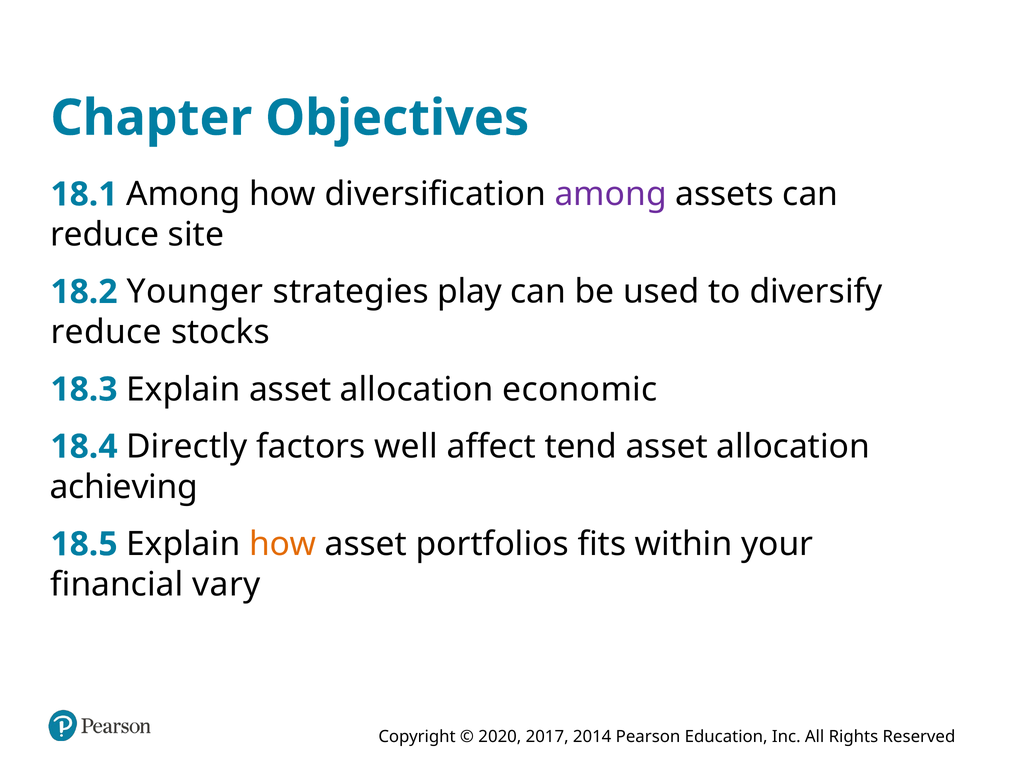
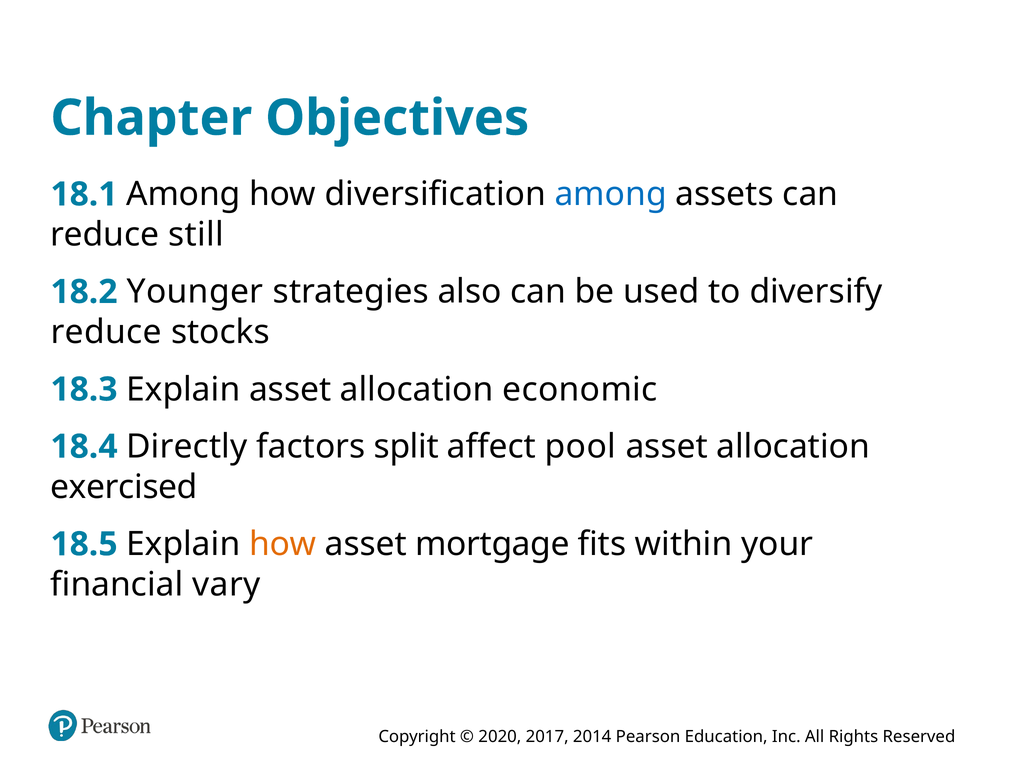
among colour: purple -> blue (611, 194)
site: site -> still (196, 235)
play: play -> also (469, 292)
well: well -> split (406, 446)
tend: tend -> pool (581, 446)
achieving: achieving -> exercised (124, 487)
portfolios: portfolios -> mortgage (492, 544)
